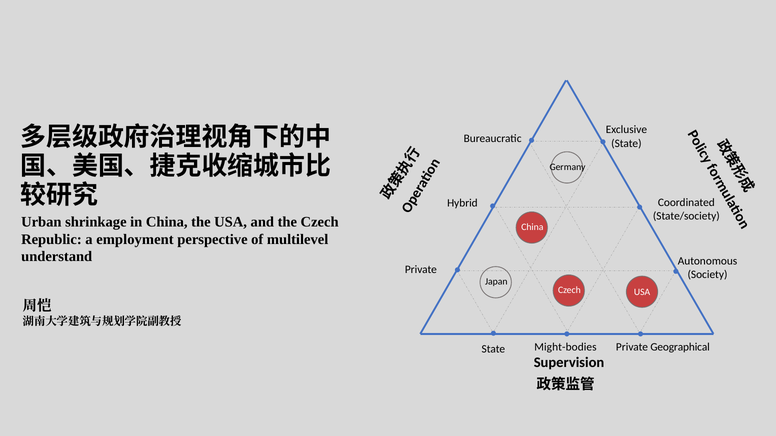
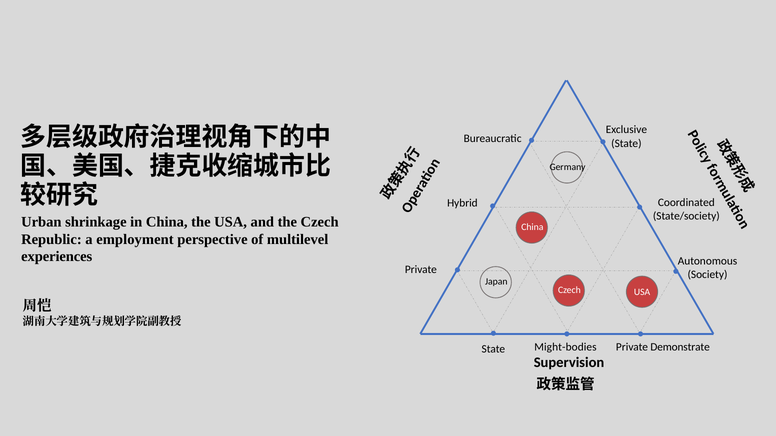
understand: understand -> experiences (57, 257)
Geographical: Geographical -> Demonstrate (680, 348)
